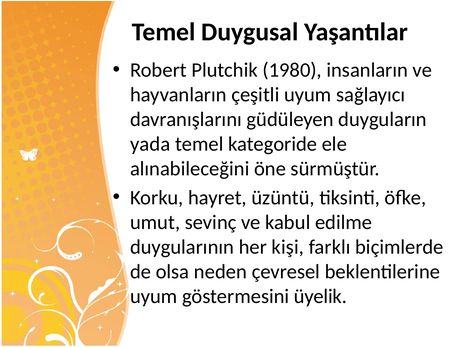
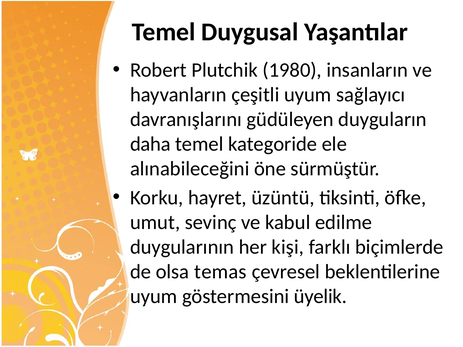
yada: yada -> daha (150, 144)
neden: neden -> temas (220, 272)
